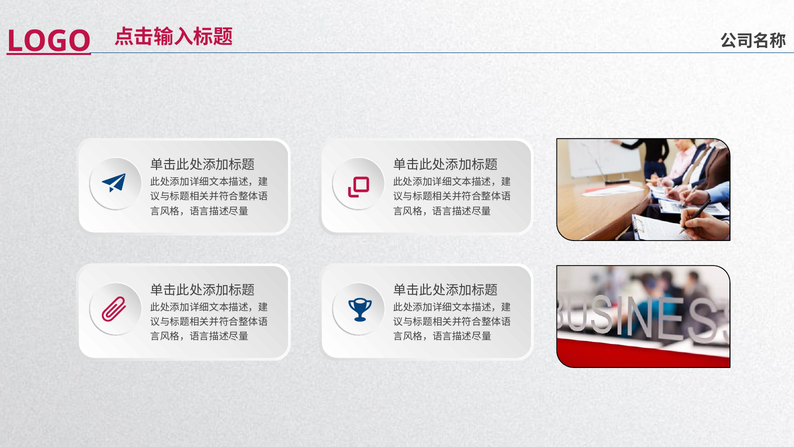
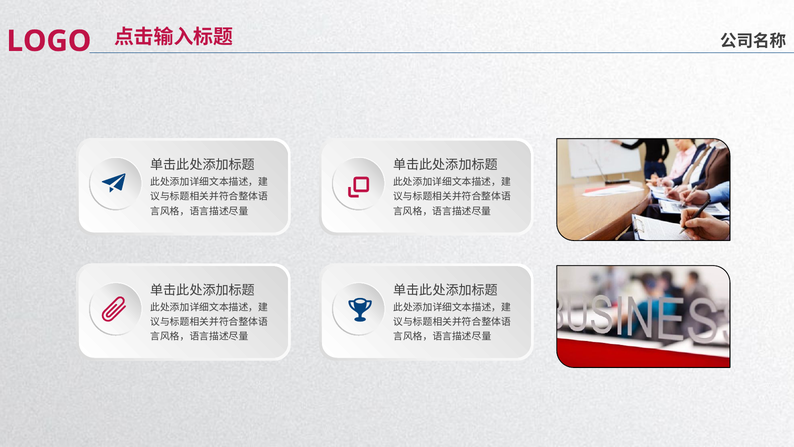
LOGO underline: present -> none (49, 41)
